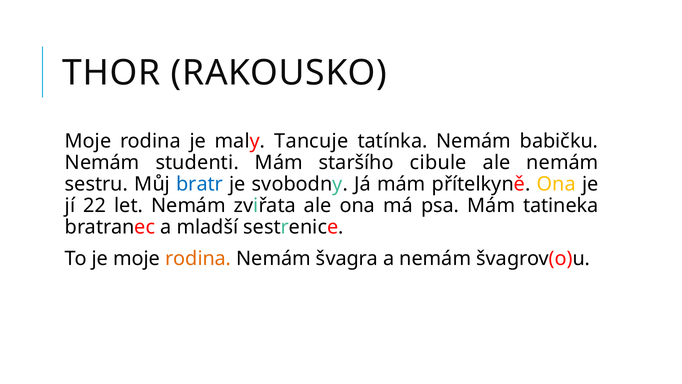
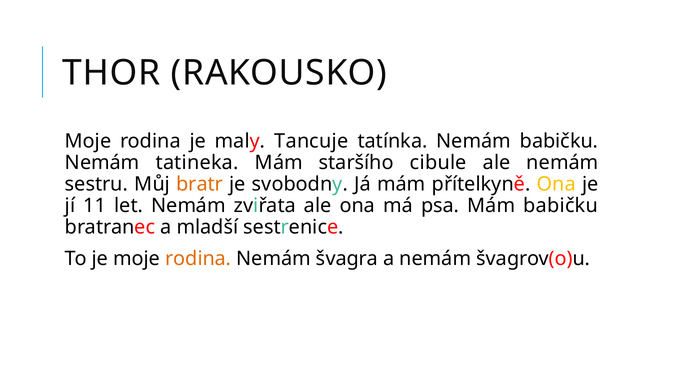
studenti: studenti -> tatineka (197, 163)
bratr colour: blue -> orange (200, 184)
22: 22 -> 11 (95, 206)
Mám tatineka: tatineka -> babičku (561, 206)
